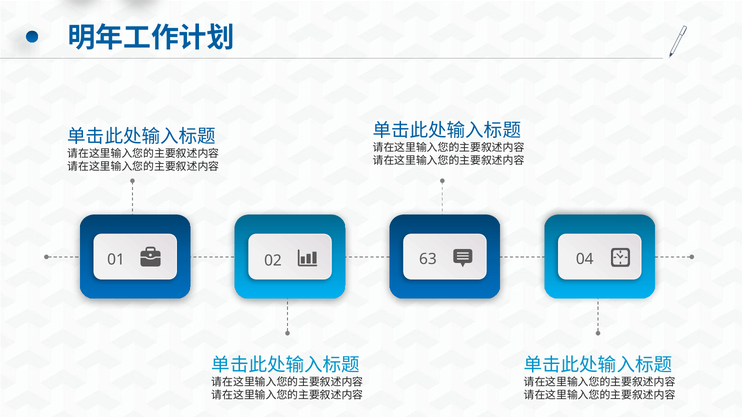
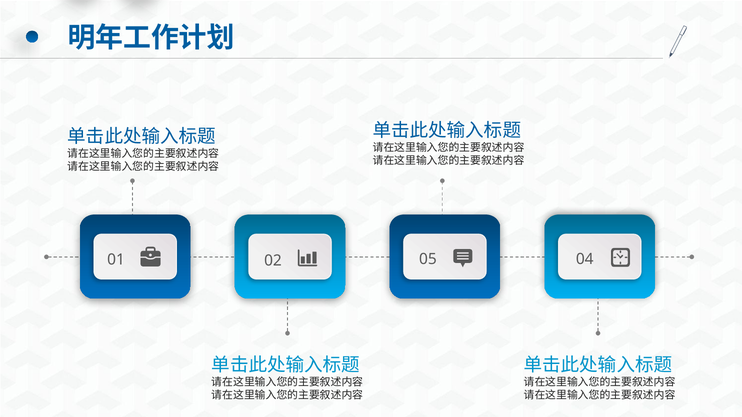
63: 63 -> 05 (428, 259)
